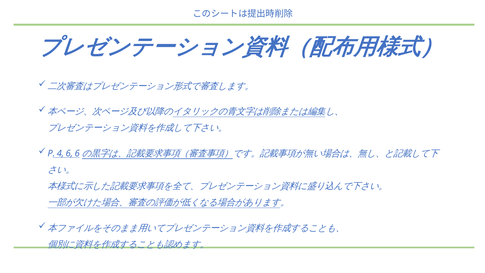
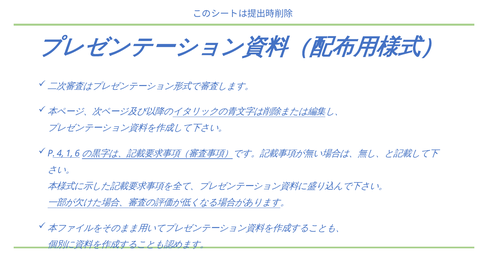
6: 6 -> 1 (69, 153)
